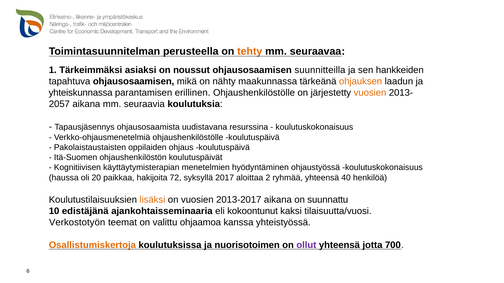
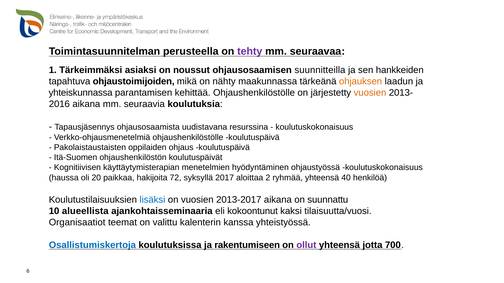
tehty colour: orange -> purple (250, 52)
tapahtuva ohjausosaamisen: ohjausosaamisen -> ohjaustoimijoiden (134, 82)
erillinen: erillinen -> kehittää (193, 93)
2057: 2057 -> 2016 (59, 104)
lisäksi colour: orange -> blue (152, 200)
edistäjänä: edistäjänä -> alueellista (85, 211)
Verkostotyön: Verkostotyön -> Organisaatiot (77, 223)
ohjaamoa: ohjaamoa -> kalenterin (200, 223)
Osallistumiskertoja colour: orange -> blue (92, 245)
nuorisotoimen: nuorisotoimen -> rakentumiseen (247, 245)
